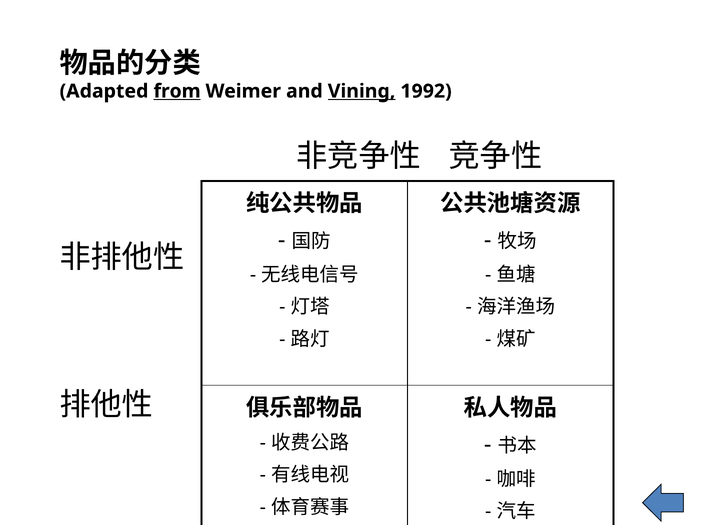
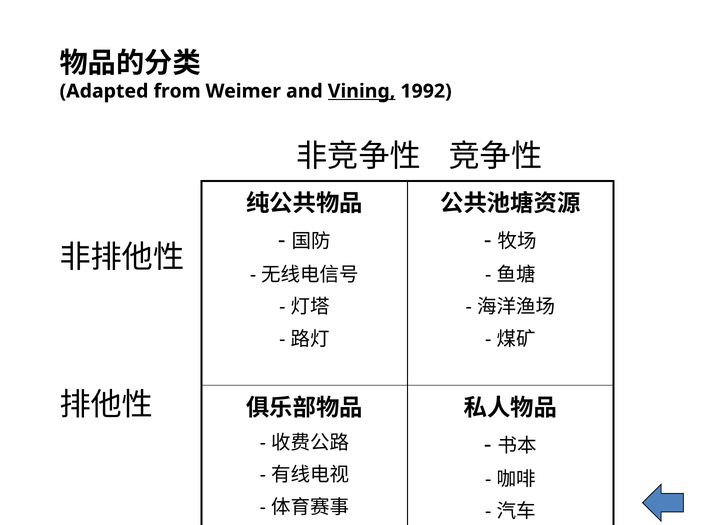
from underline: present -> none (177, 91)
